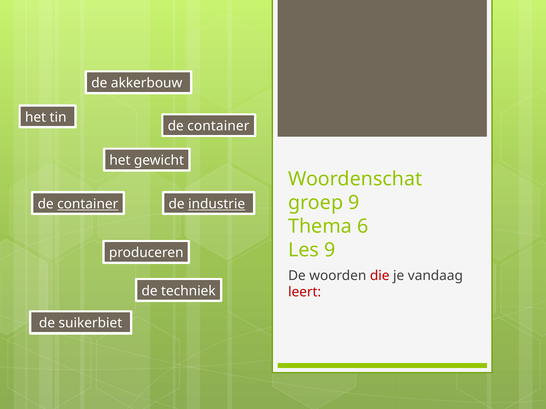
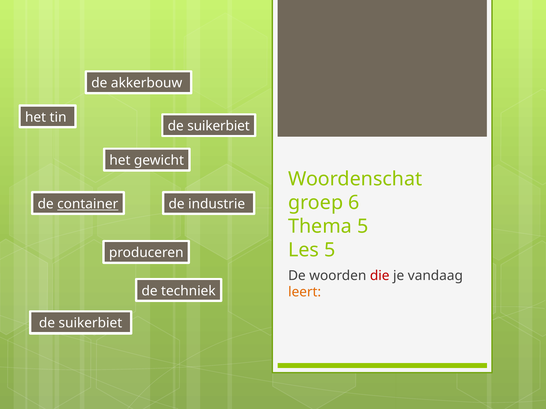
container: container -> suikerbiet (218, 126)
groep 9: 9 -> 6 (354, 203)
industrie underline: present -> none (217, 204)
Thema 6: 6 -> 5 (363, 227)
Les 9: 9 -> 5 (330, 250)
leert colour: red -> orange (305, 292)
